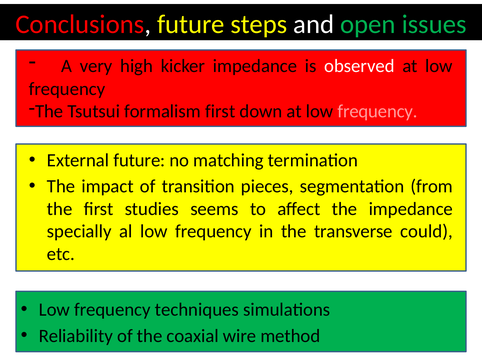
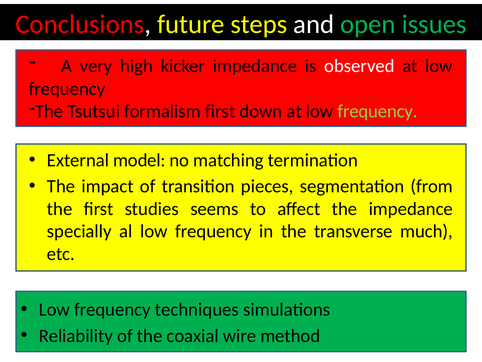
frequency colour: pink -> light green (378, 111)
External future: future -> model (139, 160)
could: could -> much (427, 231)
